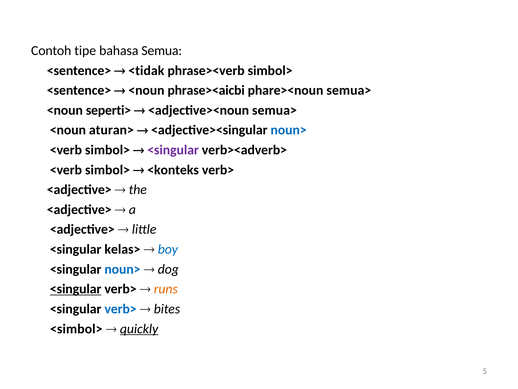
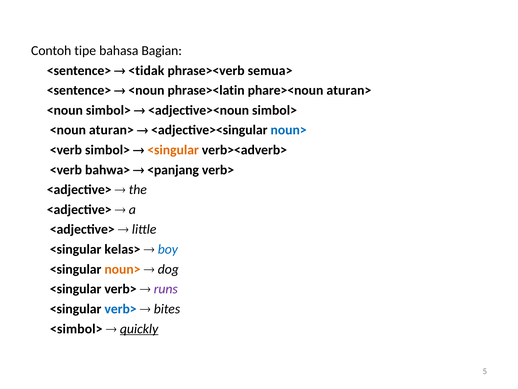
Semua: Semua -> Bagian (162, 51)
phrase><verb simbol>: simbol> -> semua> (270, 70)
phrase><aicbi: phrase><aicbi -> phrase><latin (206, 90)
phare><noun semua>: semua> -> aturan> (349, 90)
<noun seperti>: seperti> -> simbol> (108, 110)
<adjective><noun semua>: semua> -> simbol> (275, 110)
<singular colour: purple -> orange (173, 150)
simbol>: simbol> -> bahwa> (108, 170)
<konteks: <konteks -> <panjang (173, 170)
noun> colour: blue -> orange (122, 269)
<singular underline: present -> none (76, 289)
runs colour: orange -> purple (166, 289)
